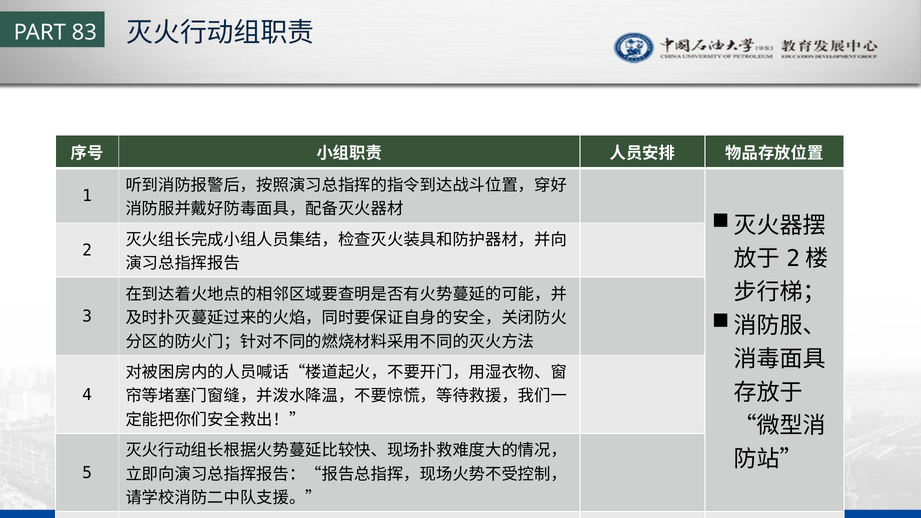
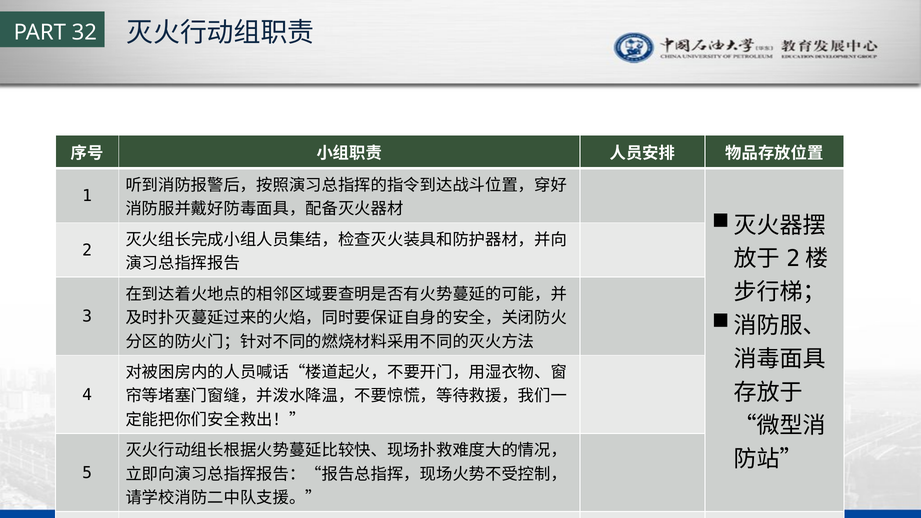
83: 83 -> 32 (84, 32)
